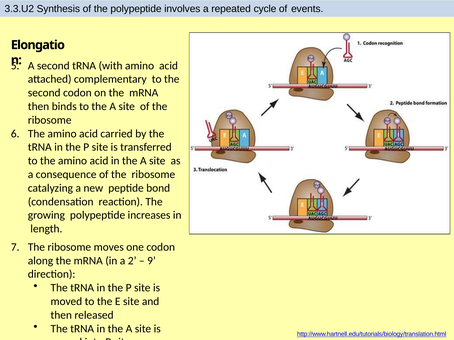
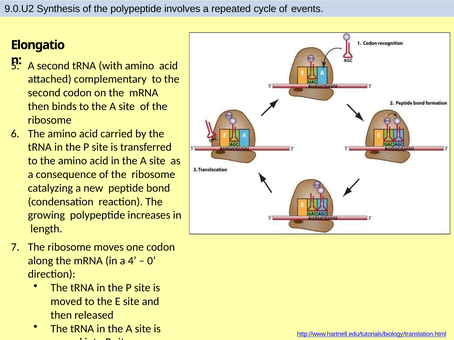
3.3.U2: 3.3.U2 -> 9.0.U2 (19, 9)
2: 2 -> 4 (132, 261)
9: 9 -> 0 (151, 261)
